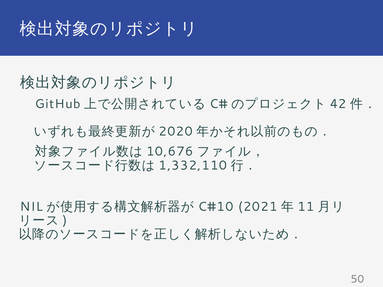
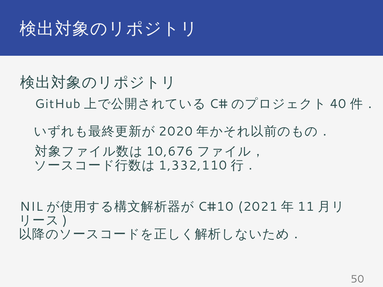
42: 42 -> 40 (338, 104)
